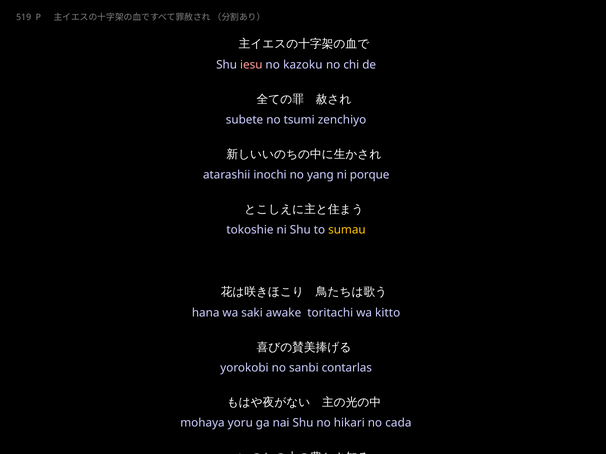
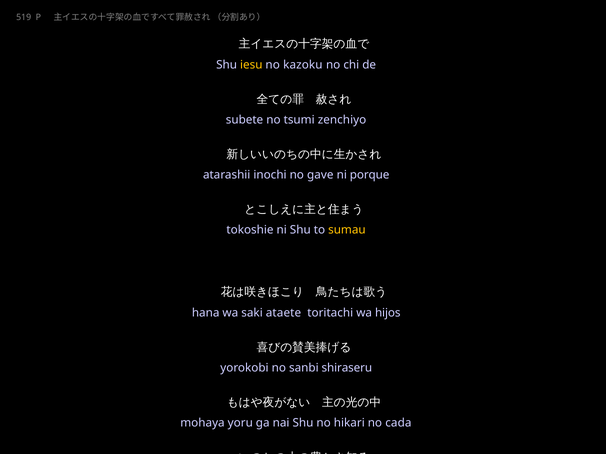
iesu colour: pink -> yellow (251, 65)
yang: yang -> gave (320, 175)
awake: awake -> ataete (283, 313)
kitto: kitto -> hijos (388, 313)
contarlas: contarlas -> shiraseru (347, 368)
